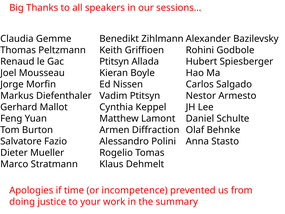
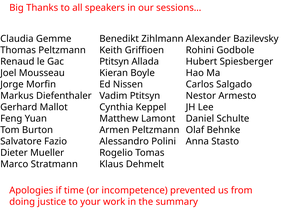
Armen Diffraction: Diffraction -> Peltzmann (156, 130)
